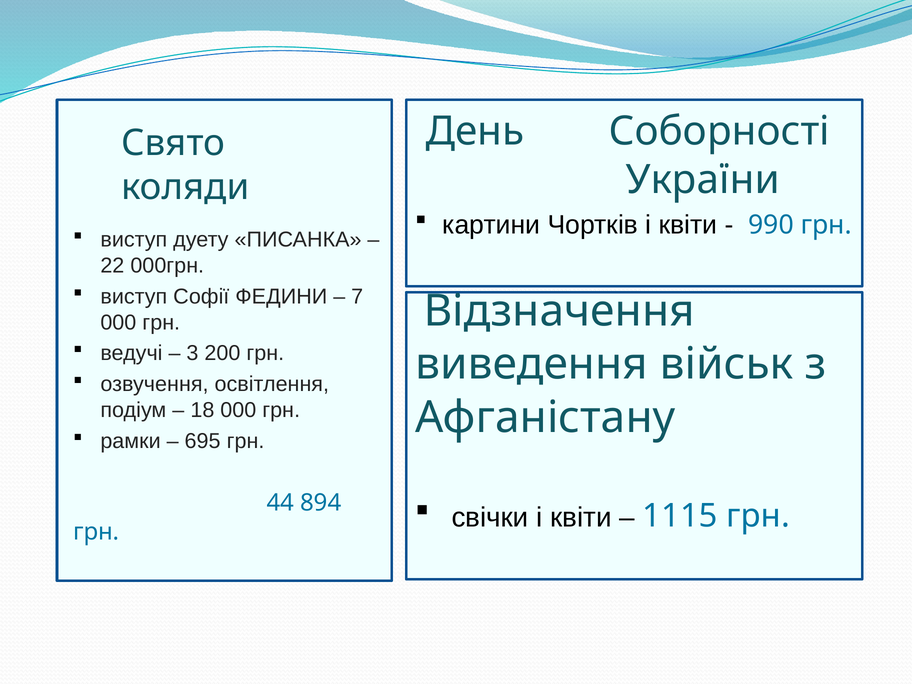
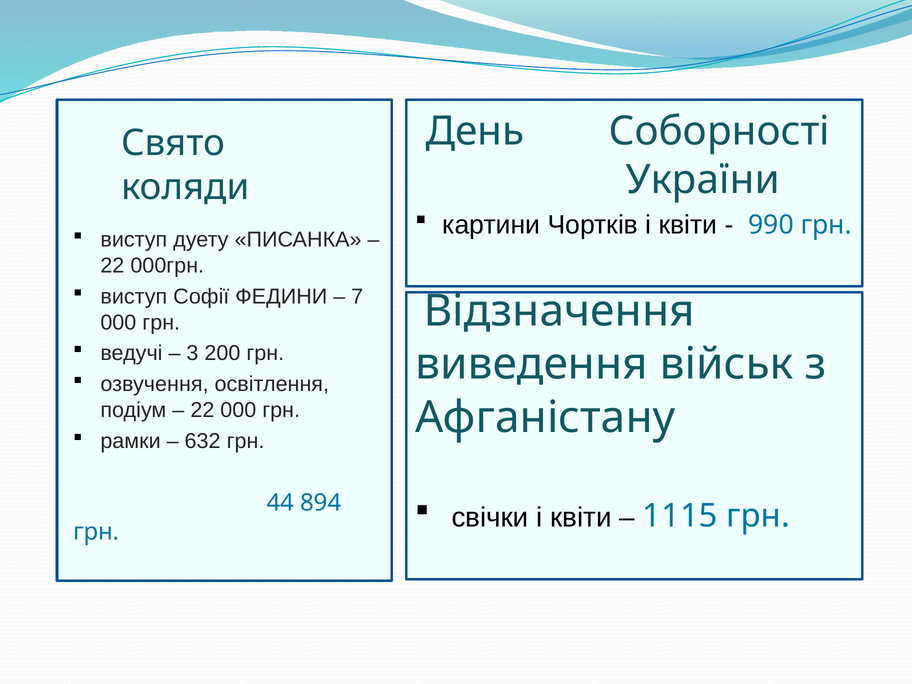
18: 18 -> 22 (202, 410)
695: 695 -> 632 (203, 441)
